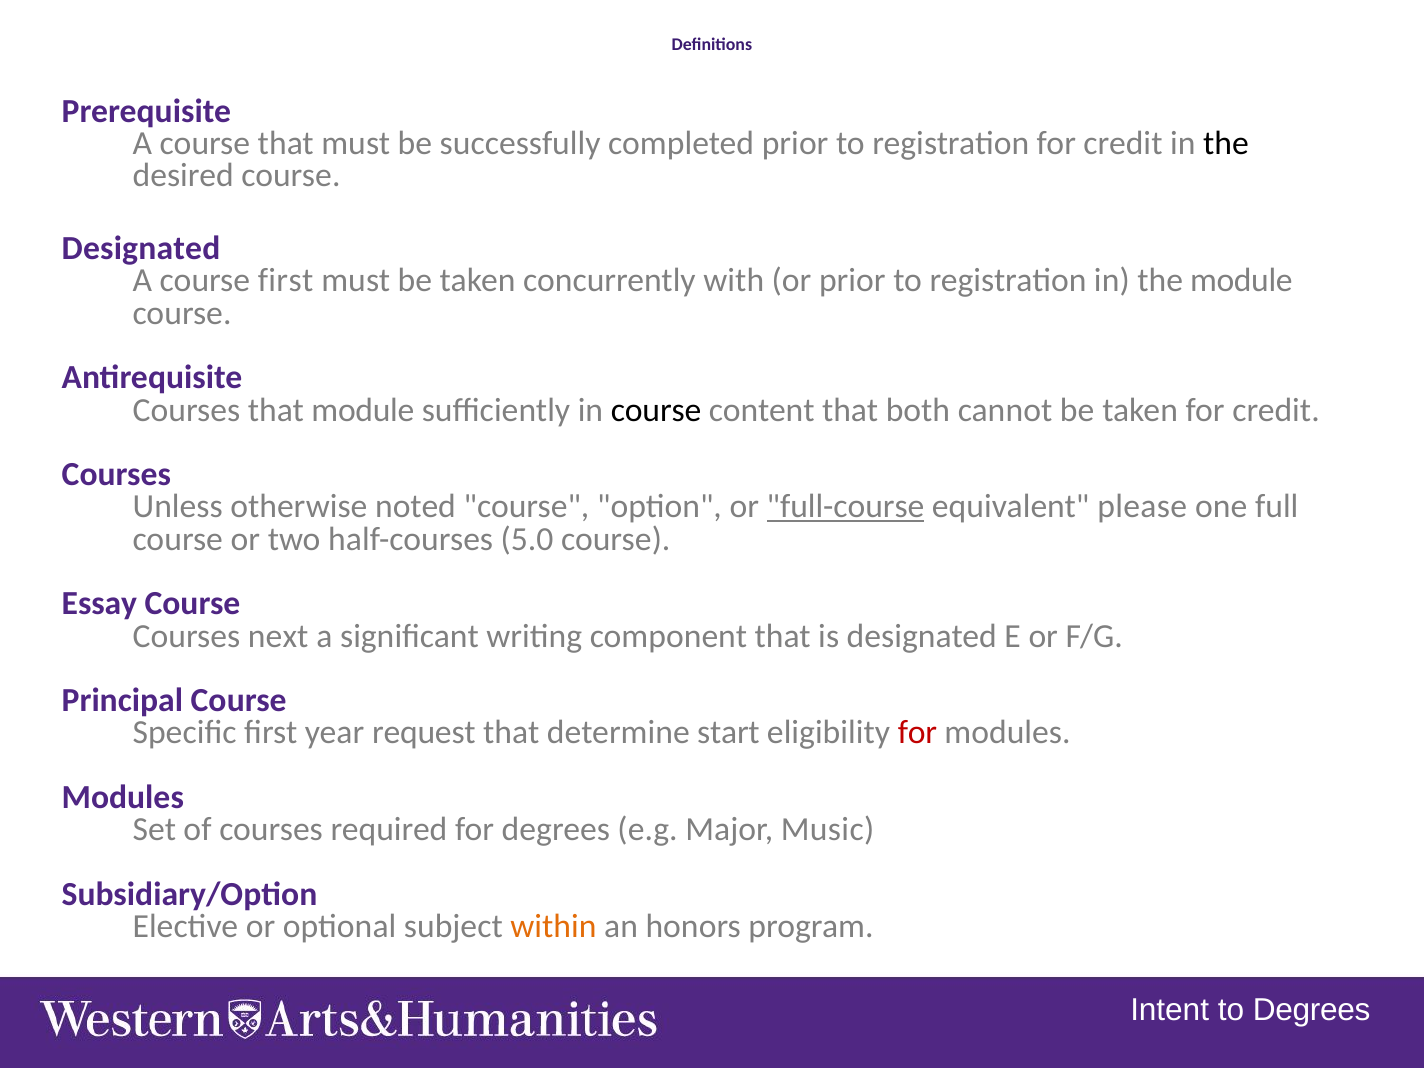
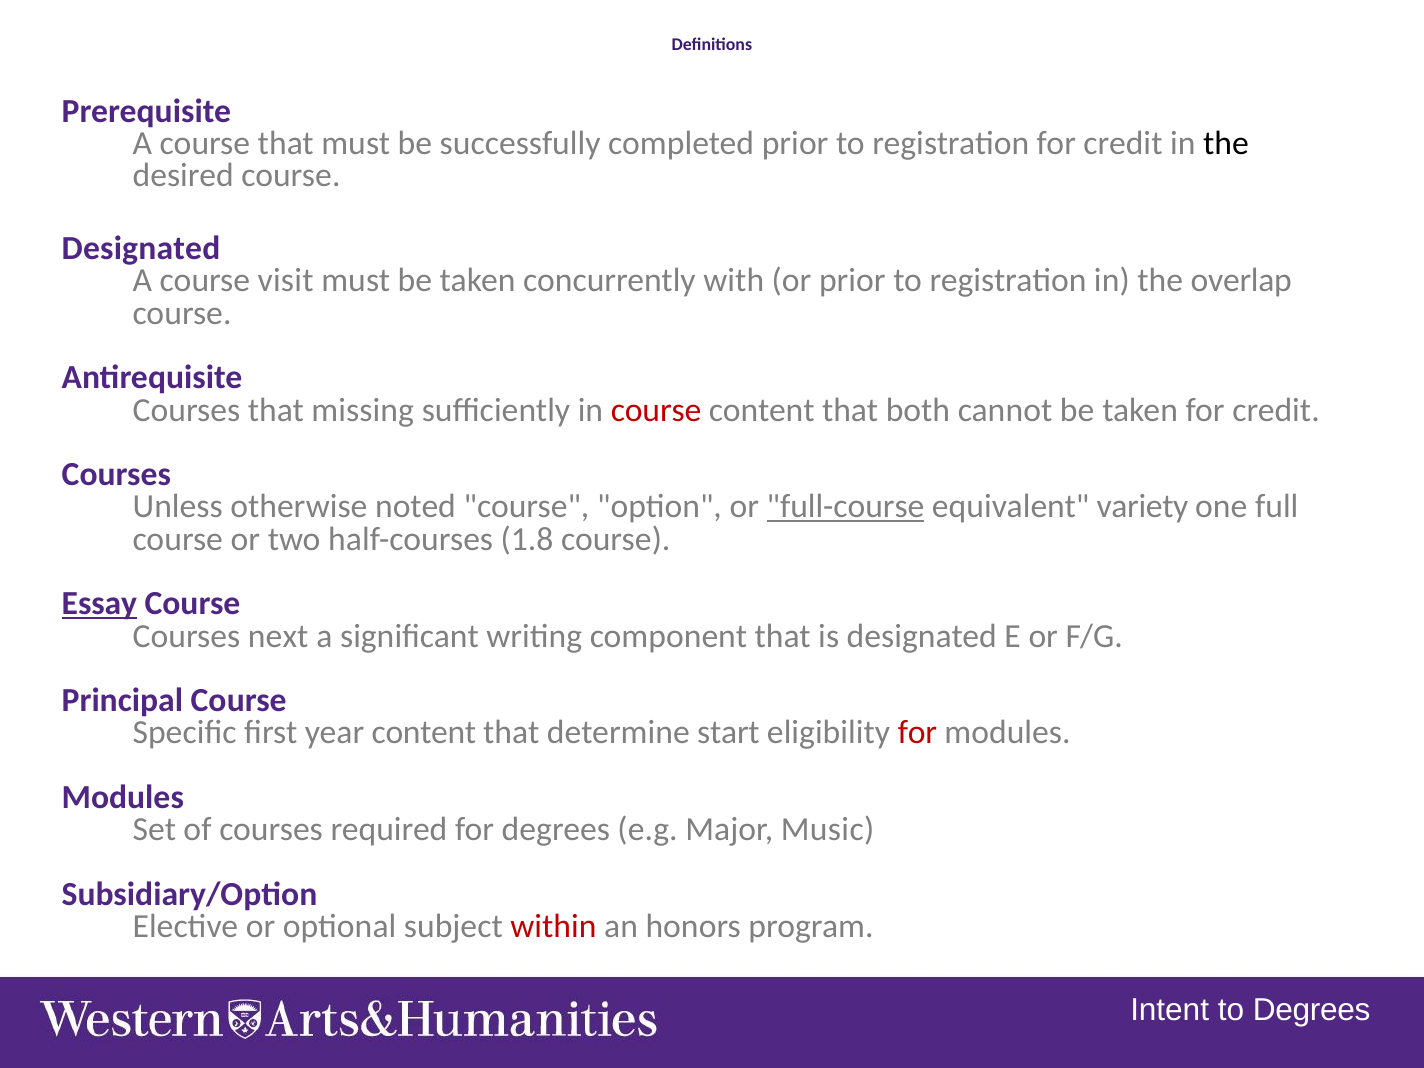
course first: first -> visit (286, 281)
the module: module -> overlap (1241, 281)
that module: module -> missing (363, 410)
course colour: black -> red (656, 410)
please: please -> variety (1143, 507)
5.0: 5.0 -> 1.8 (527, 539)
Essay underline: none -> present (99, 604)
year request: request -> content (424, 733)
within colour: orange -> red (553, 927)
